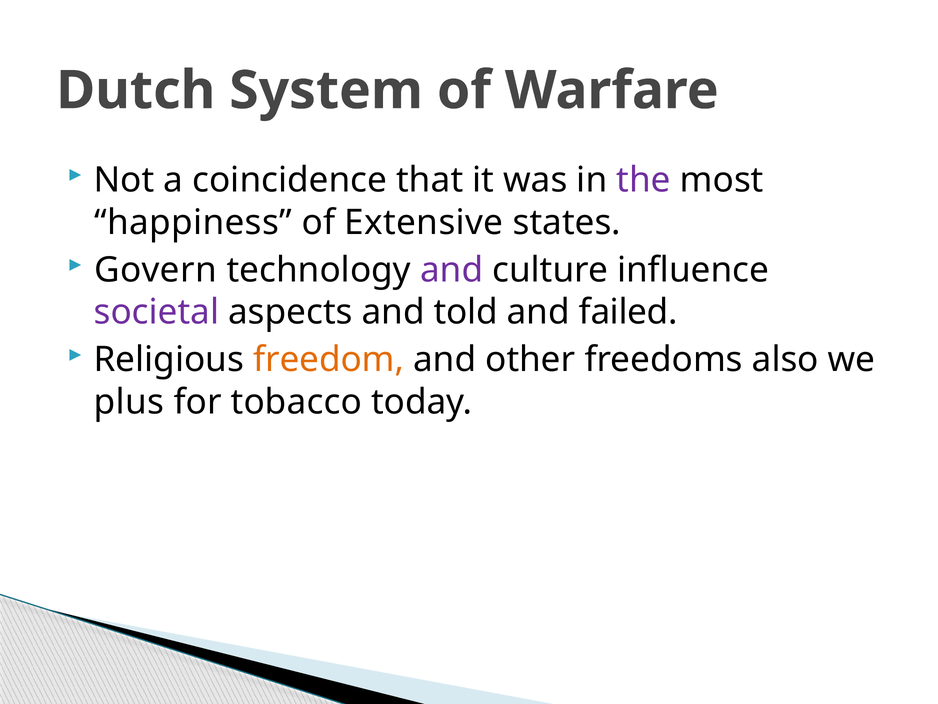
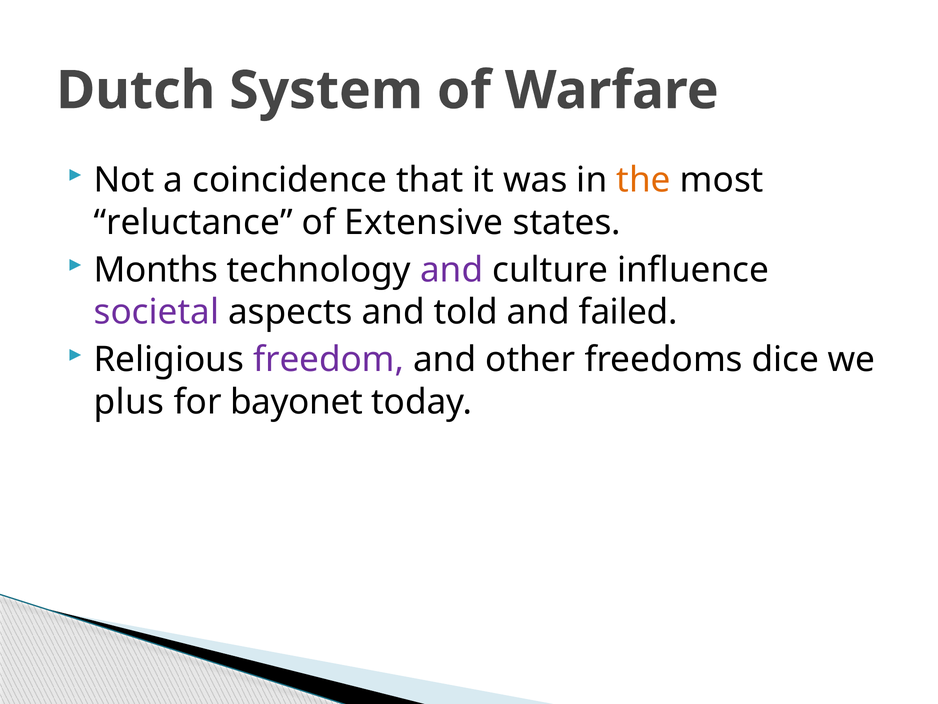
the colour: purple -> orange (644, 180)
happiness: happiness -> reluctance (193, 222)
Govern: Govern -> Months (156, 270)
freedom colour: orange -> purple (329, 360)
also: also -> dice (785, 360)
tobacco: tobacco -> bayonet (297, 402)
